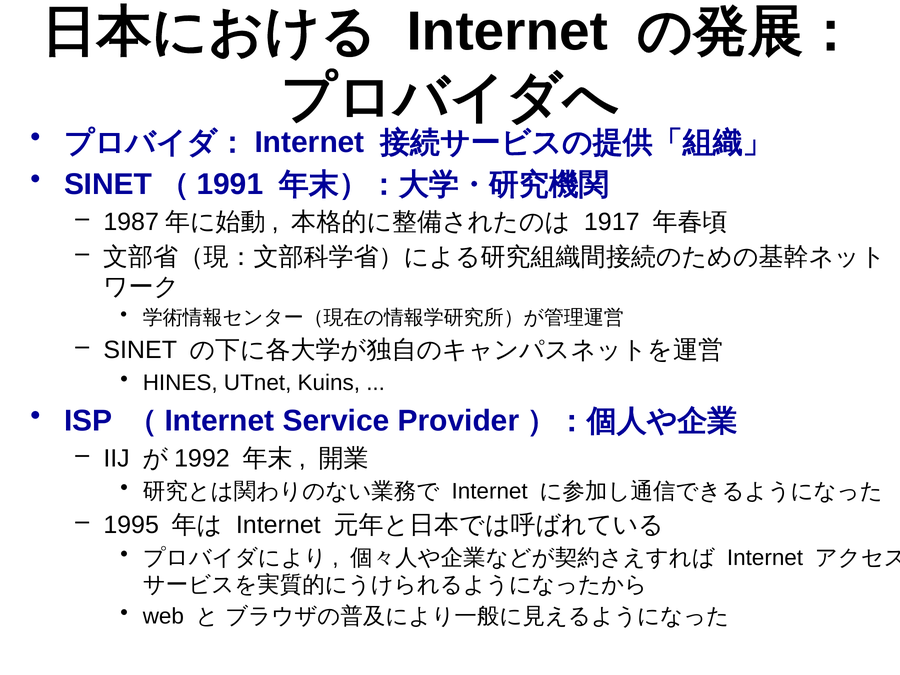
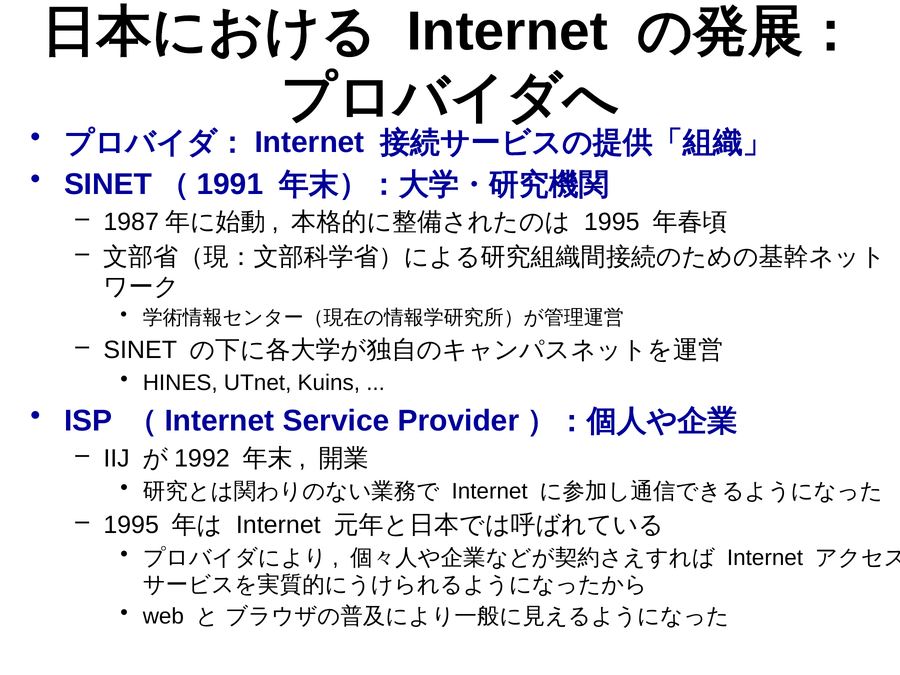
1917: 1917 -> 1995 (612, 222)
